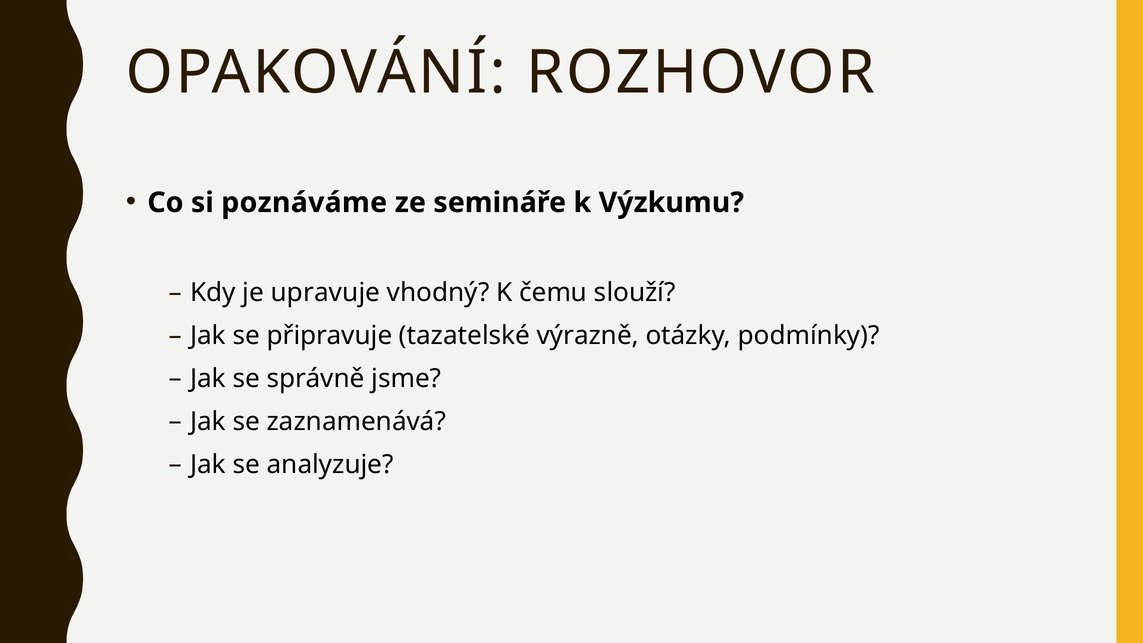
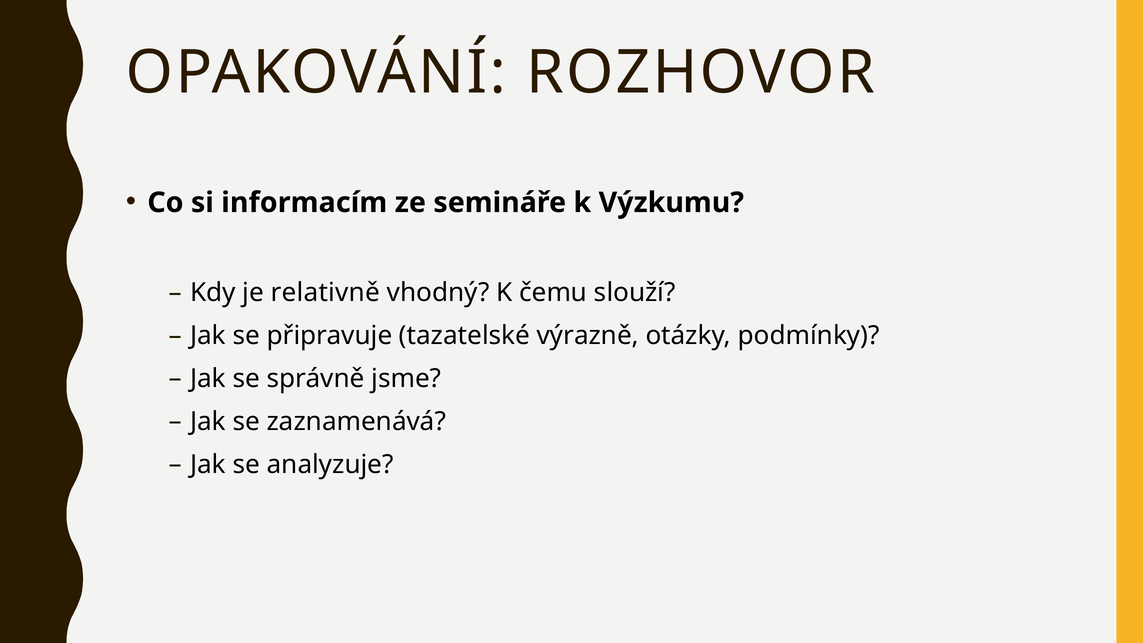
poznáváme: poznáváme -> informacím (304, 203)
upravuje: upravuje -> relativně (325, 293)
